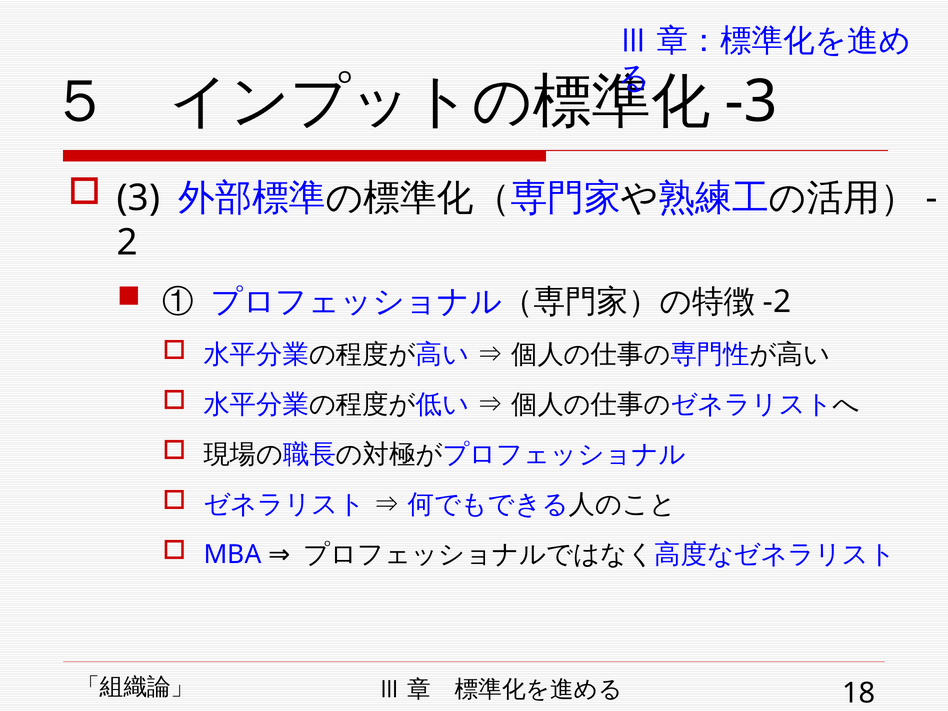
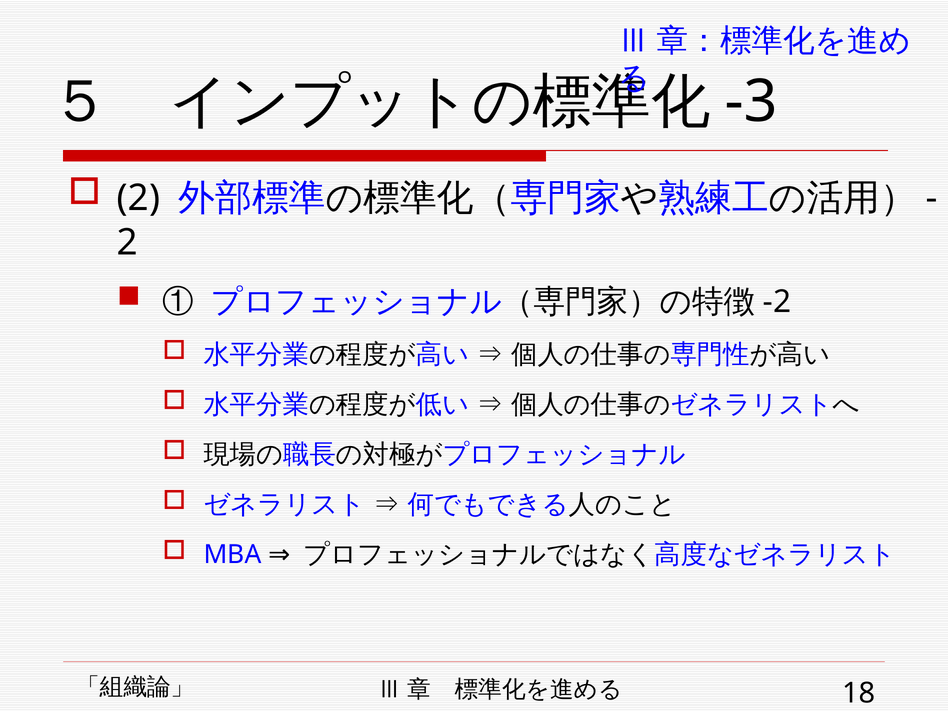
3: 3 -> 2 (139, 198)
